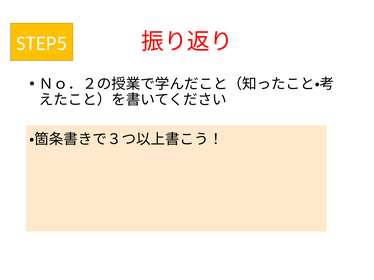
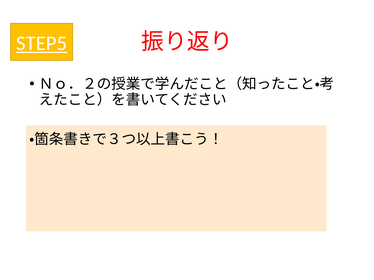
STEP5 underline: none -> present (42, 43)
